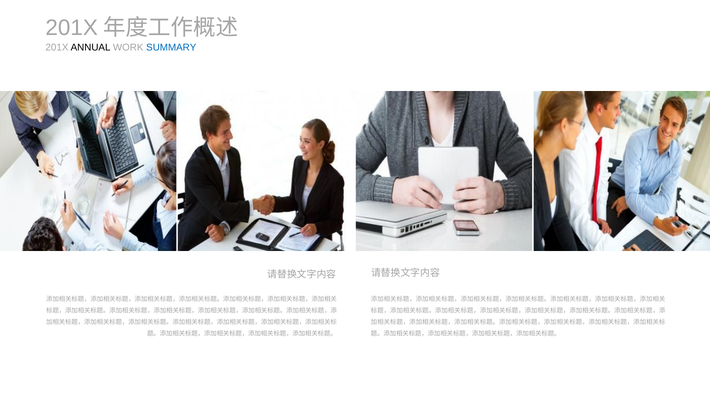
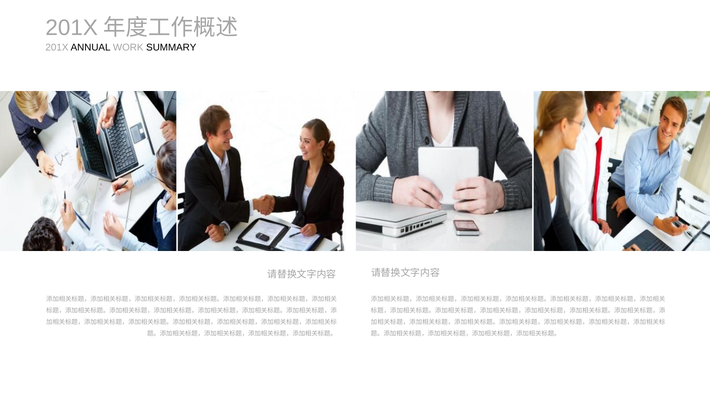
SUMMARY colour: blue -> black (171, 48)
